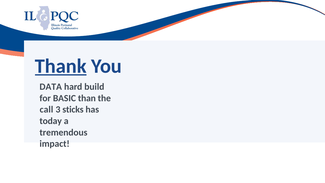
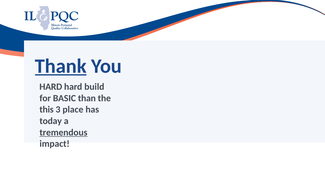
DATA: DATA -> HARD (51, 87)
call: call -> this (47, 109)
sticks: sticks -> place (73, 109)
tremendous underline: none -> present (63, 132)
